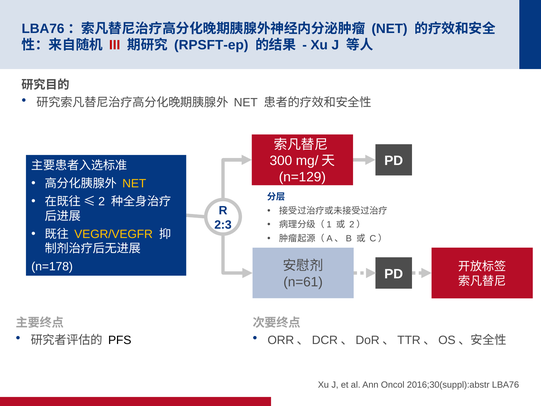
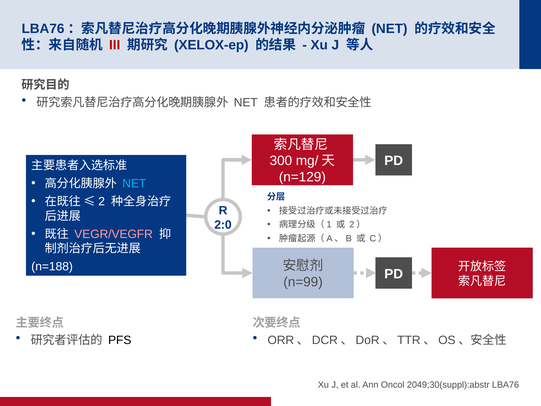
RPSFT-ep: RPSFT-ep -> XELOX-ep (211, 45)
NET colour: yellow -> light blue (134, 184)
2:3: 2:3 -> 2:0 (223, 225)
VEGR/VEGFR colour: yellow -> pink (114, 234)
n=178: n=178 -> n=188 (52, 266)
n=61: n=61 -> n=99 (303, 282)
2016;30(suppl):abstr: 2016;30(suppl):abstr -> 2049;30(suppl):abstr (448, 385)
